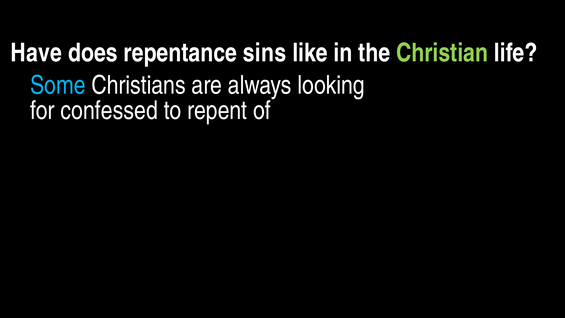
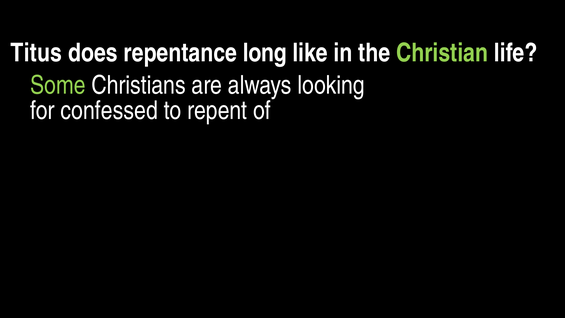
Have: Have -> Titus (36, 53)
sins: sins -> long (265, 53)
Some colour: light blue -> light green (58, 85)
